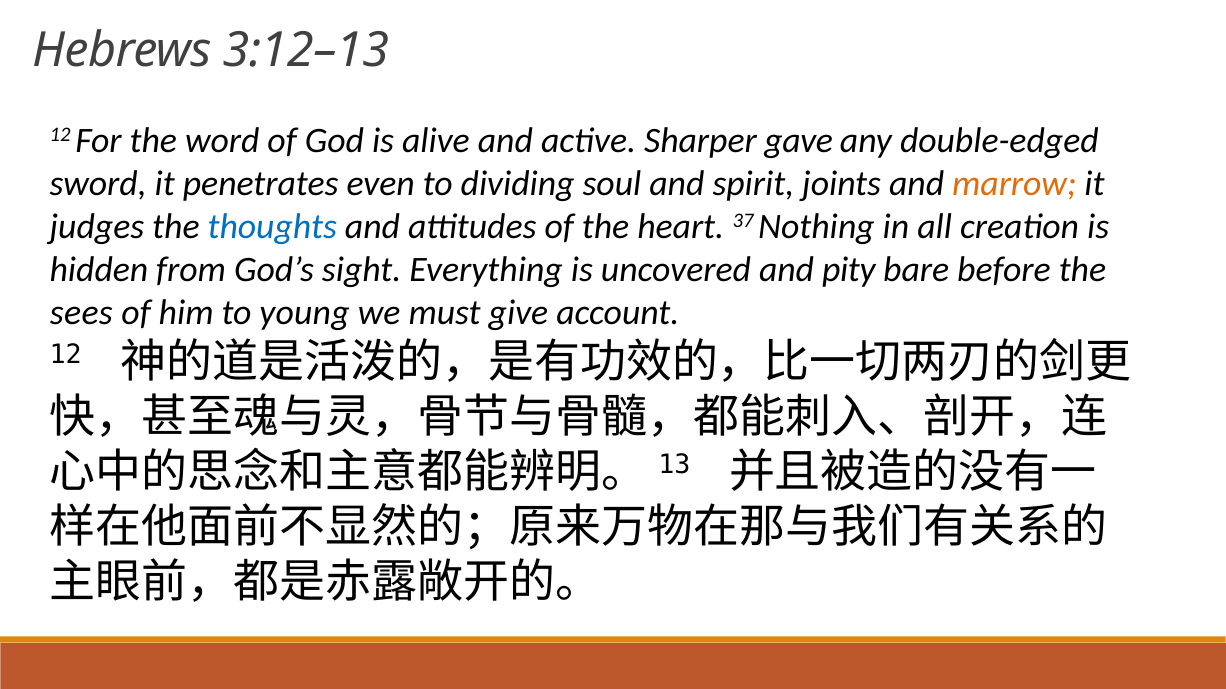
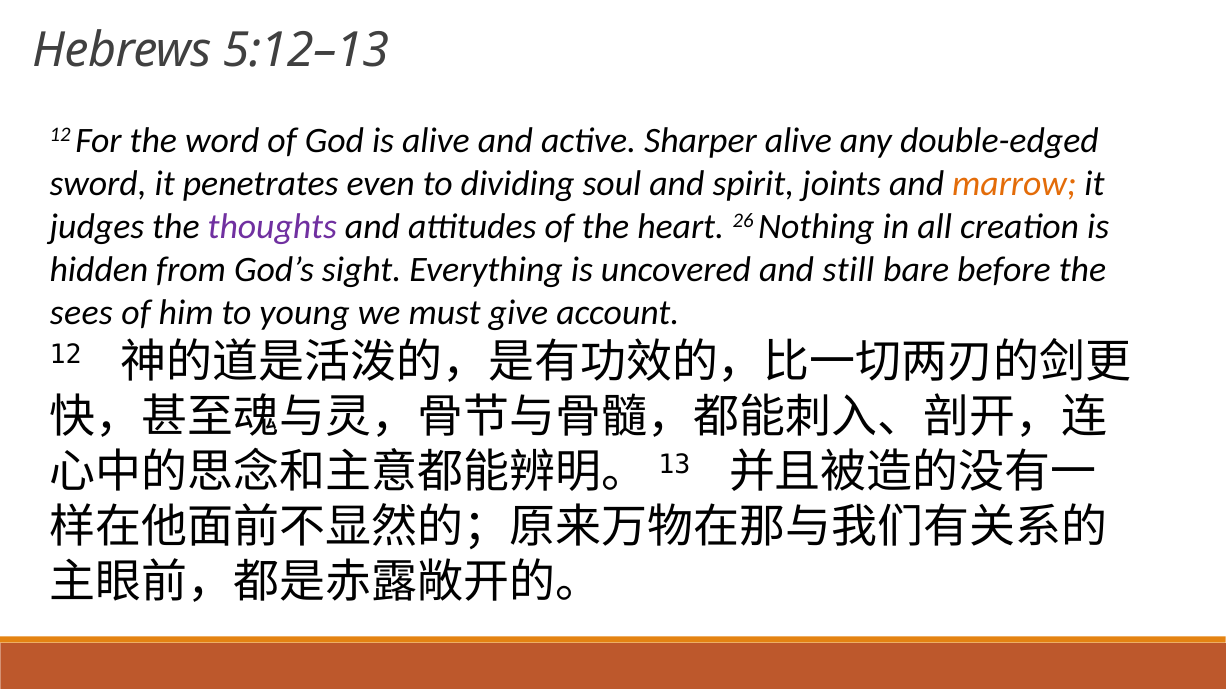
3:12–13: 3:12–13 -> 5:12–13 (306, 50)
Sharper gave: gave -> alive (798, 141)
thoughts colour: blue -> purple (272, 227)
37: 37 -> 26 (743, 221)
pity: pity -> still (848, 270)
